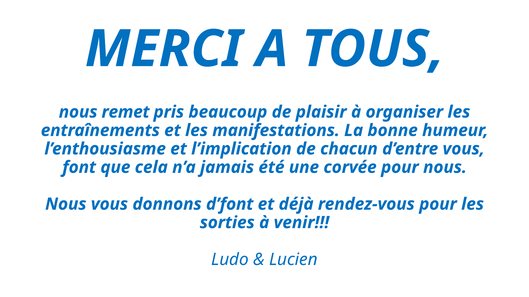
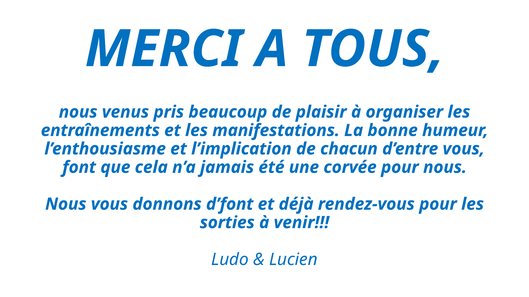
remet: remet -> venus (125, 112)
